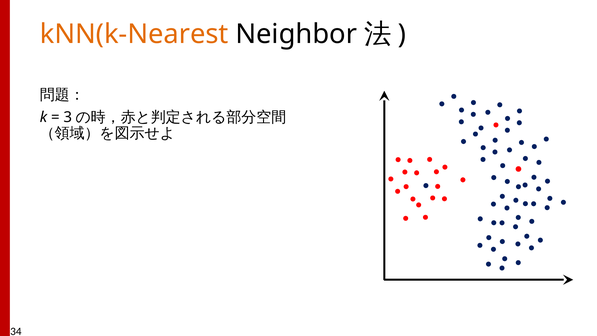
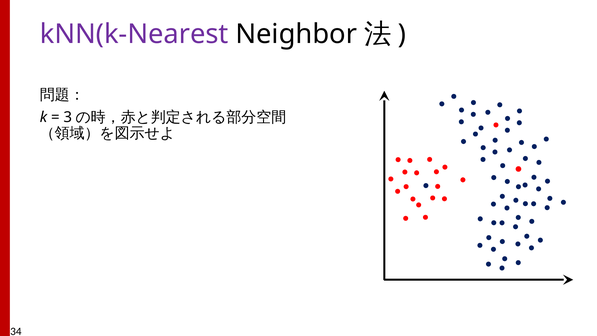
kNN(k-Nearest colour: orange -> purple (134, 34)
